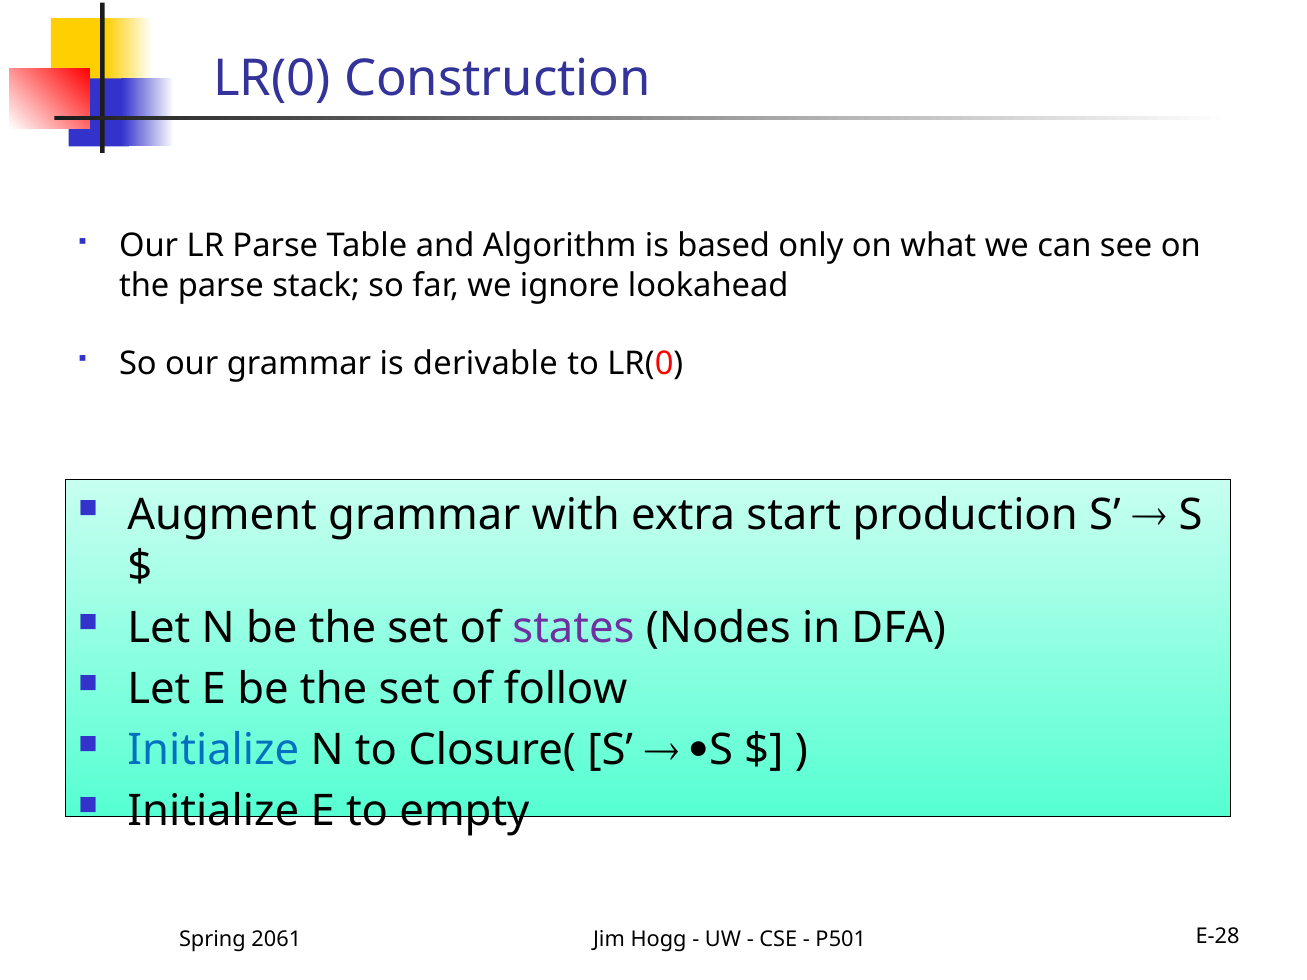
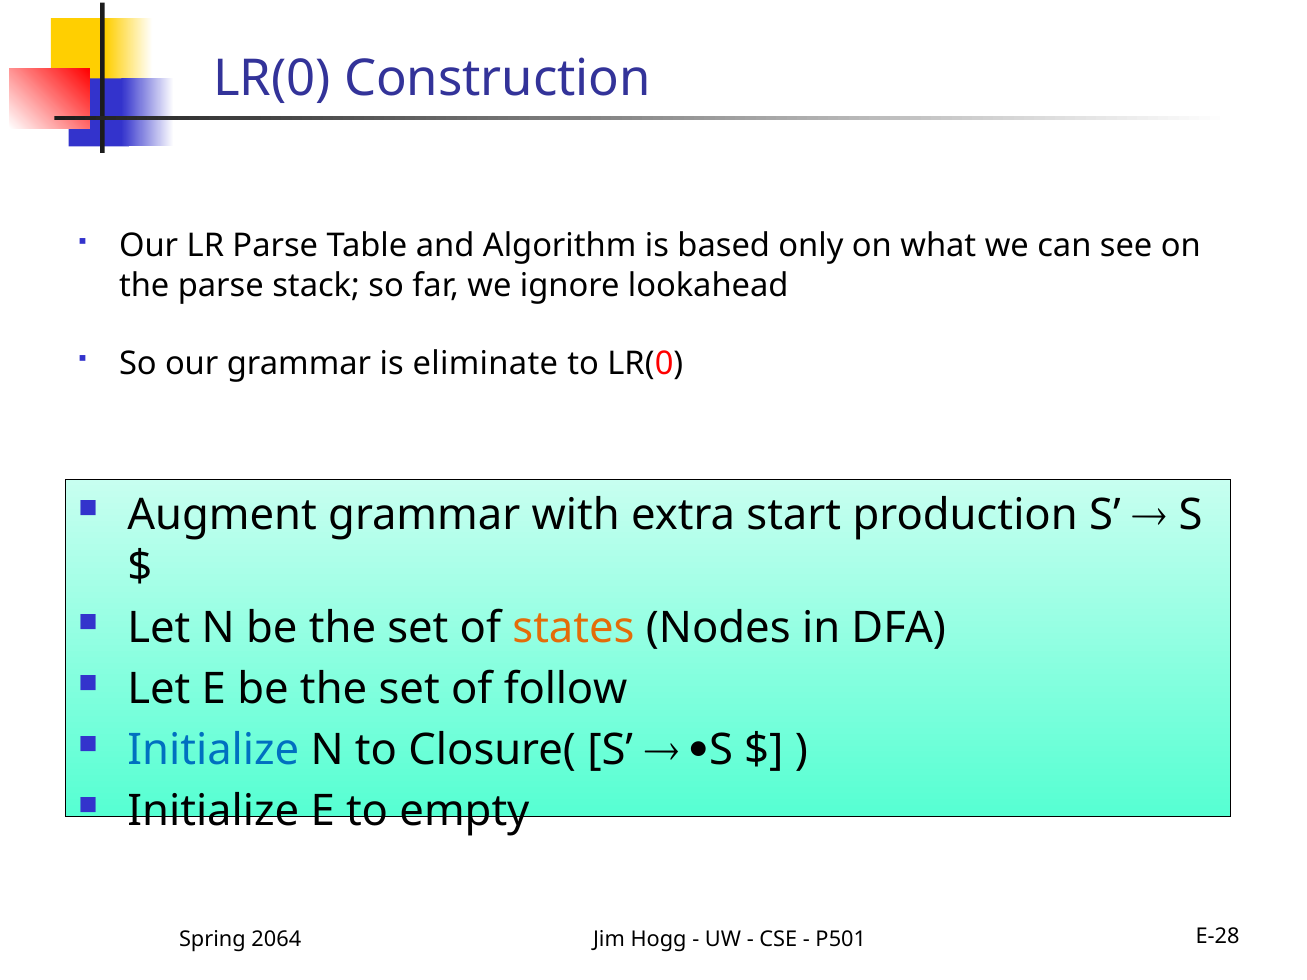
derivable: derivable -> eliminate (485, 364)
states colour: purple -> orange (573, 628)
2061: 2061 -> 2064 (276, 940)
